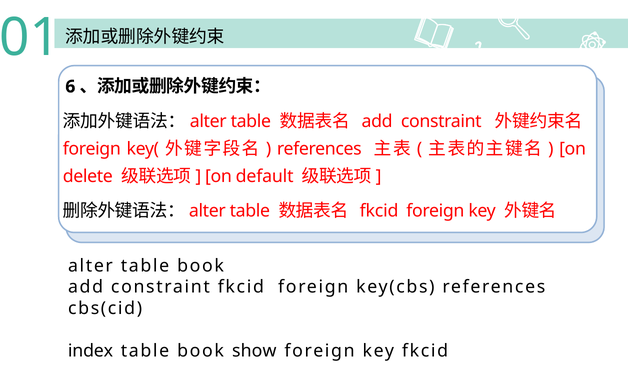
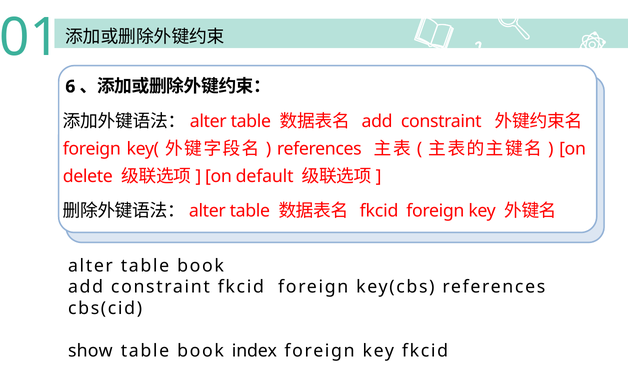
index: index -> show (90, 351)
show: show -> index (254, 351)
